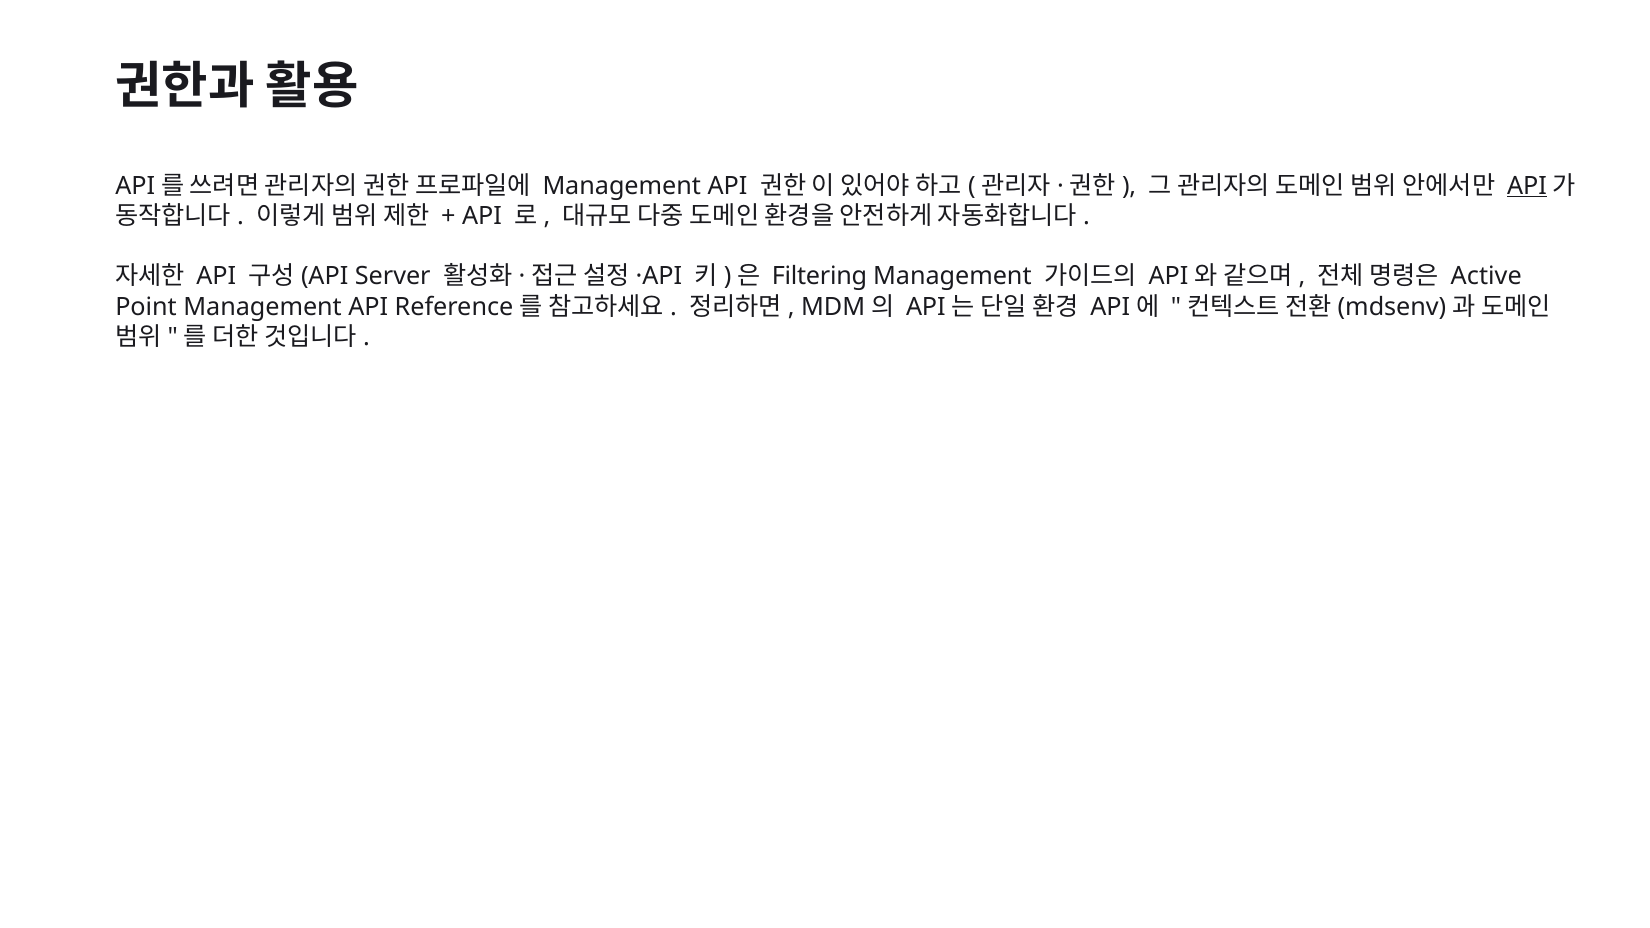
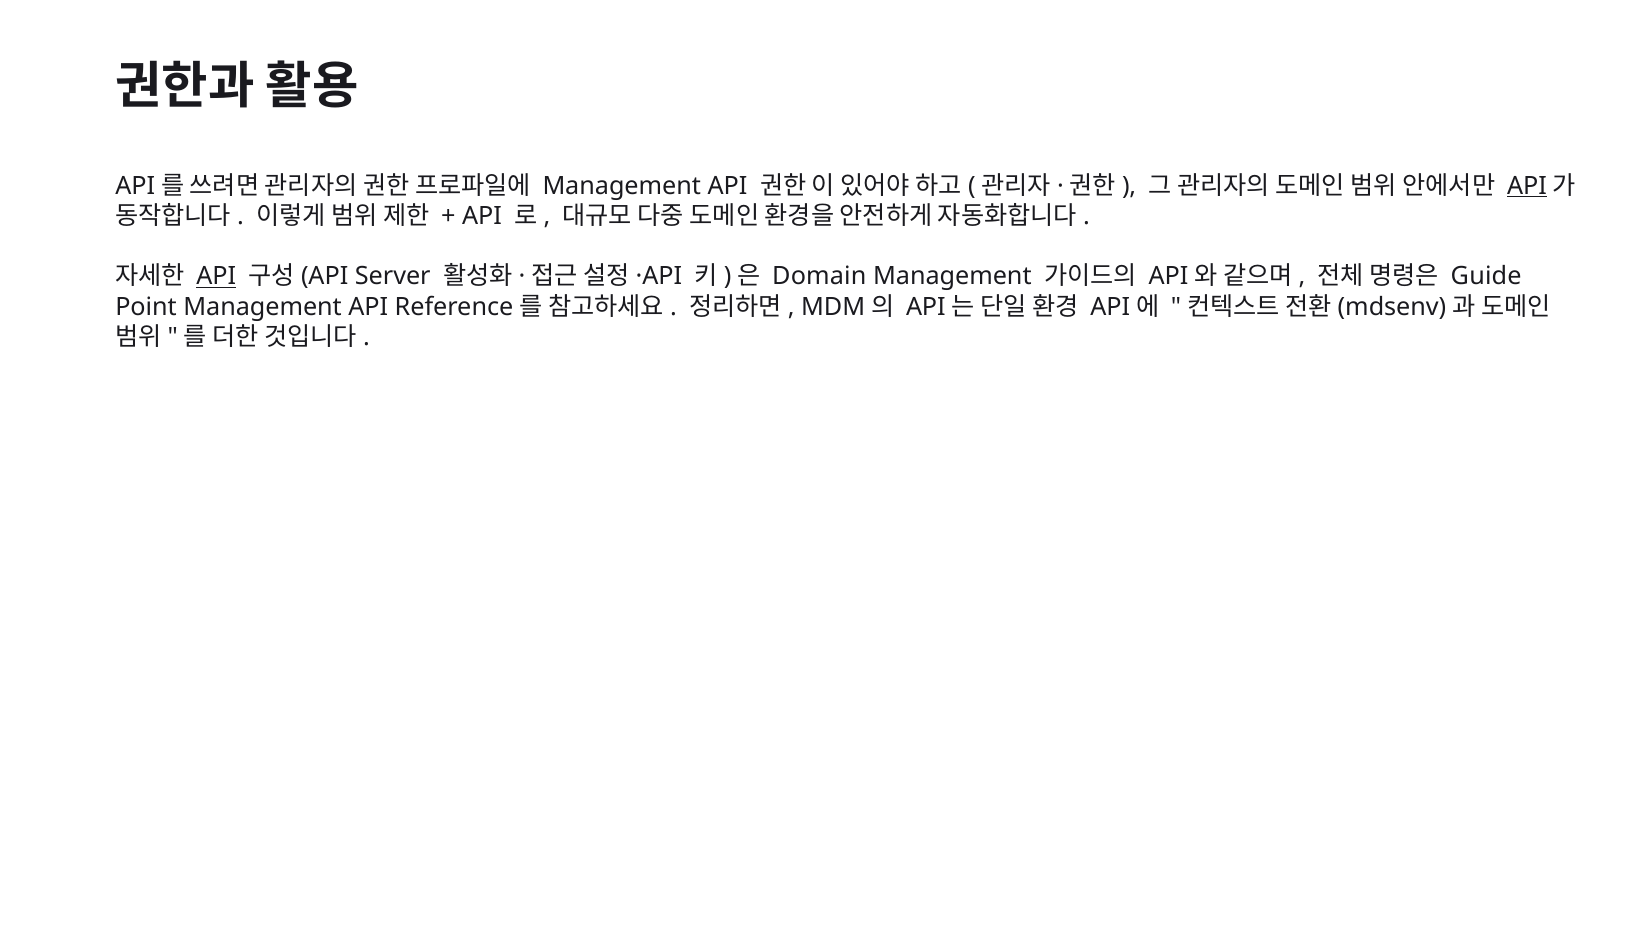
API underline: none -> present (216, 277)
Filtering: Filtering -> Domain (819, 277)
Active: Active -> Guide (1486, 277)
